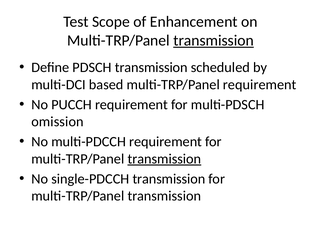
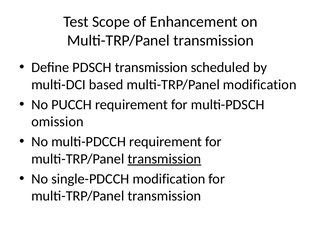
transmission underline: present -> none (214, 40)
multi-TRP/Panel requirement: requirement -> modification (260, 84)
single-PDCCH transmission: transmission -> modification (169, 179)
